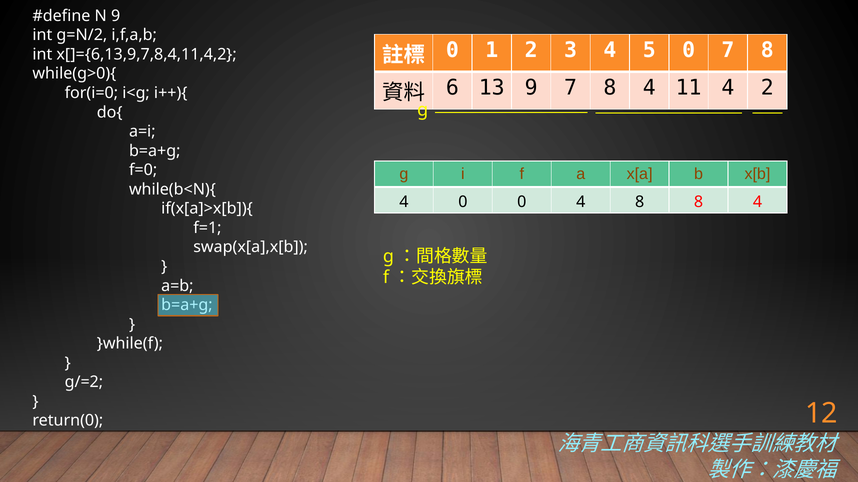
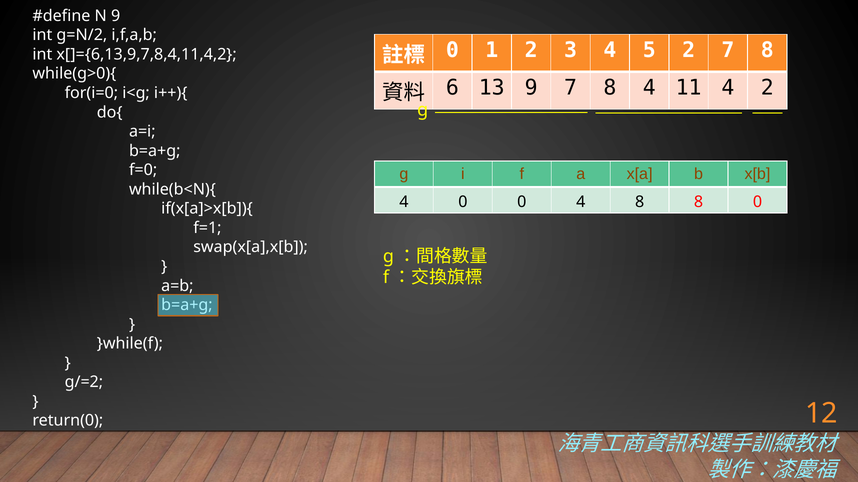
5 0: 0 -> 2 (689, 50)
8 8 4: 4 -> 0 (758, 202)
